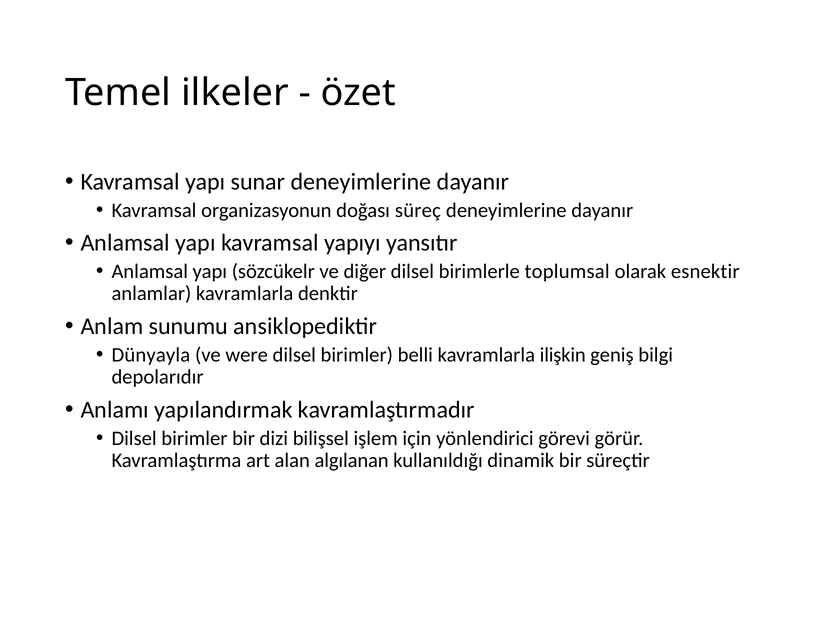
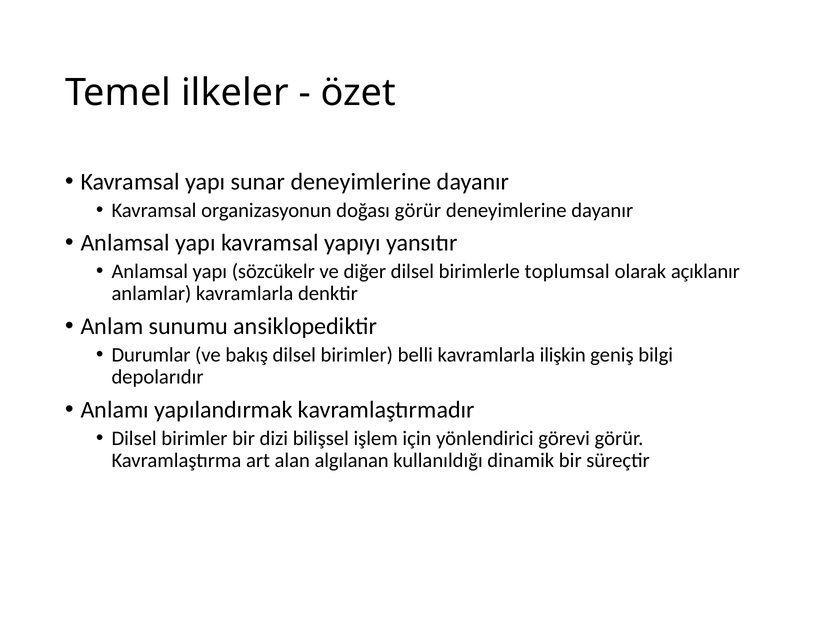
doğası süreç: süreç -> görür (418, 210)
esnektir: esnektir -> açıklanır (705, 272)
Dünyayla: Dünyayla -> Durumlar (151, 355)
were: were -> bakış (247, 355)
